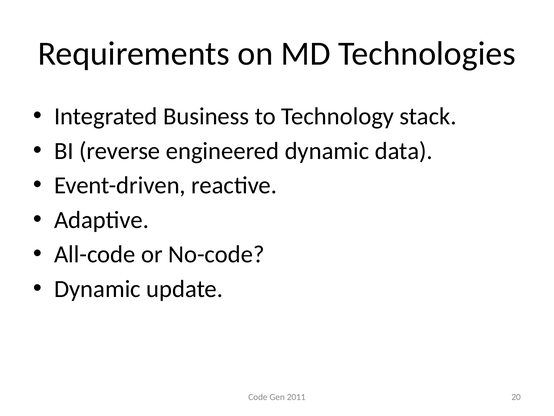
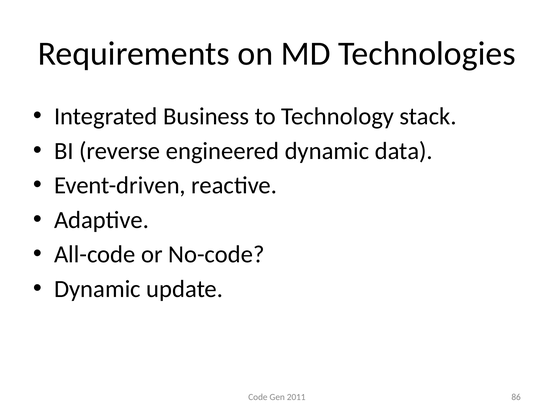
20: 20 -> 86 (516, 397)
